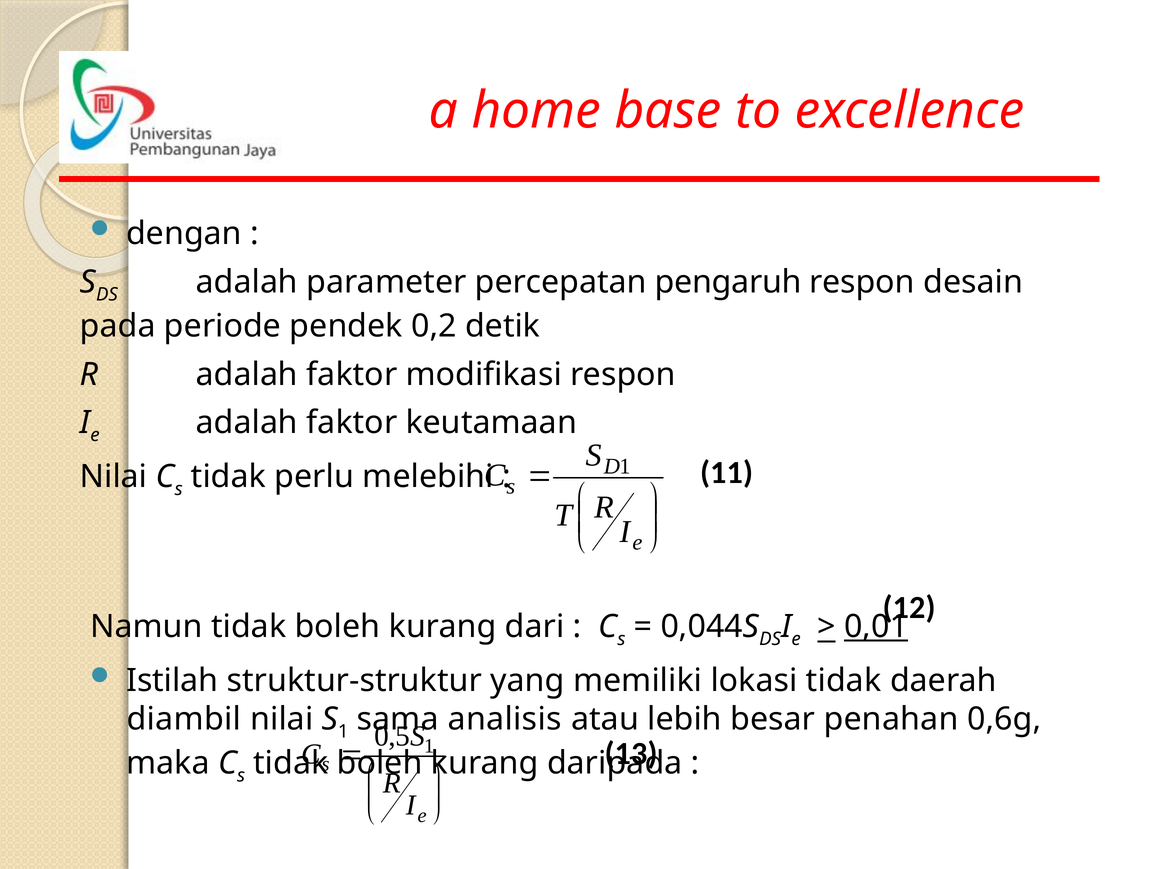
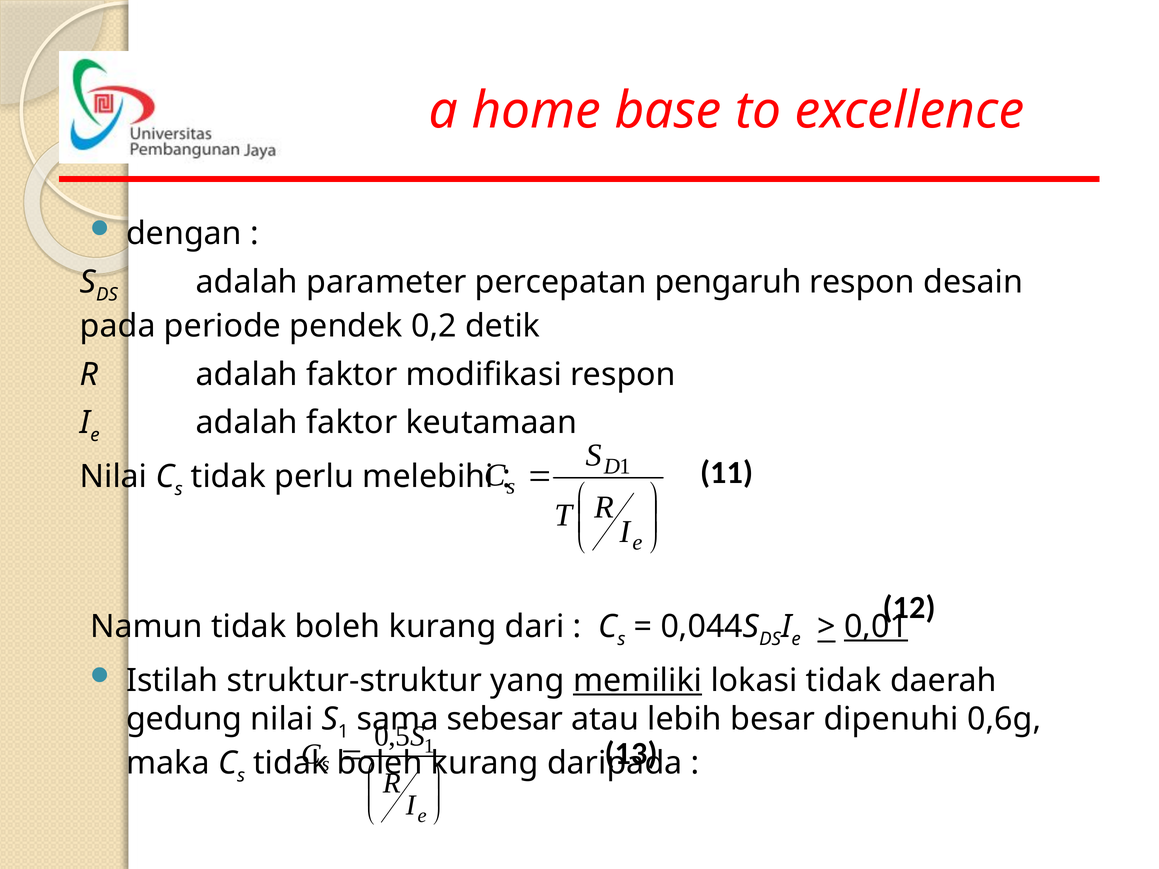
memiliki underline: none -> present (638, 681)
diambil: diambil -> gedung (184, 719)
analisis: analisis -> sebesar (505, 719)
penahan: penahan -> dipenuhi (891, 719)
